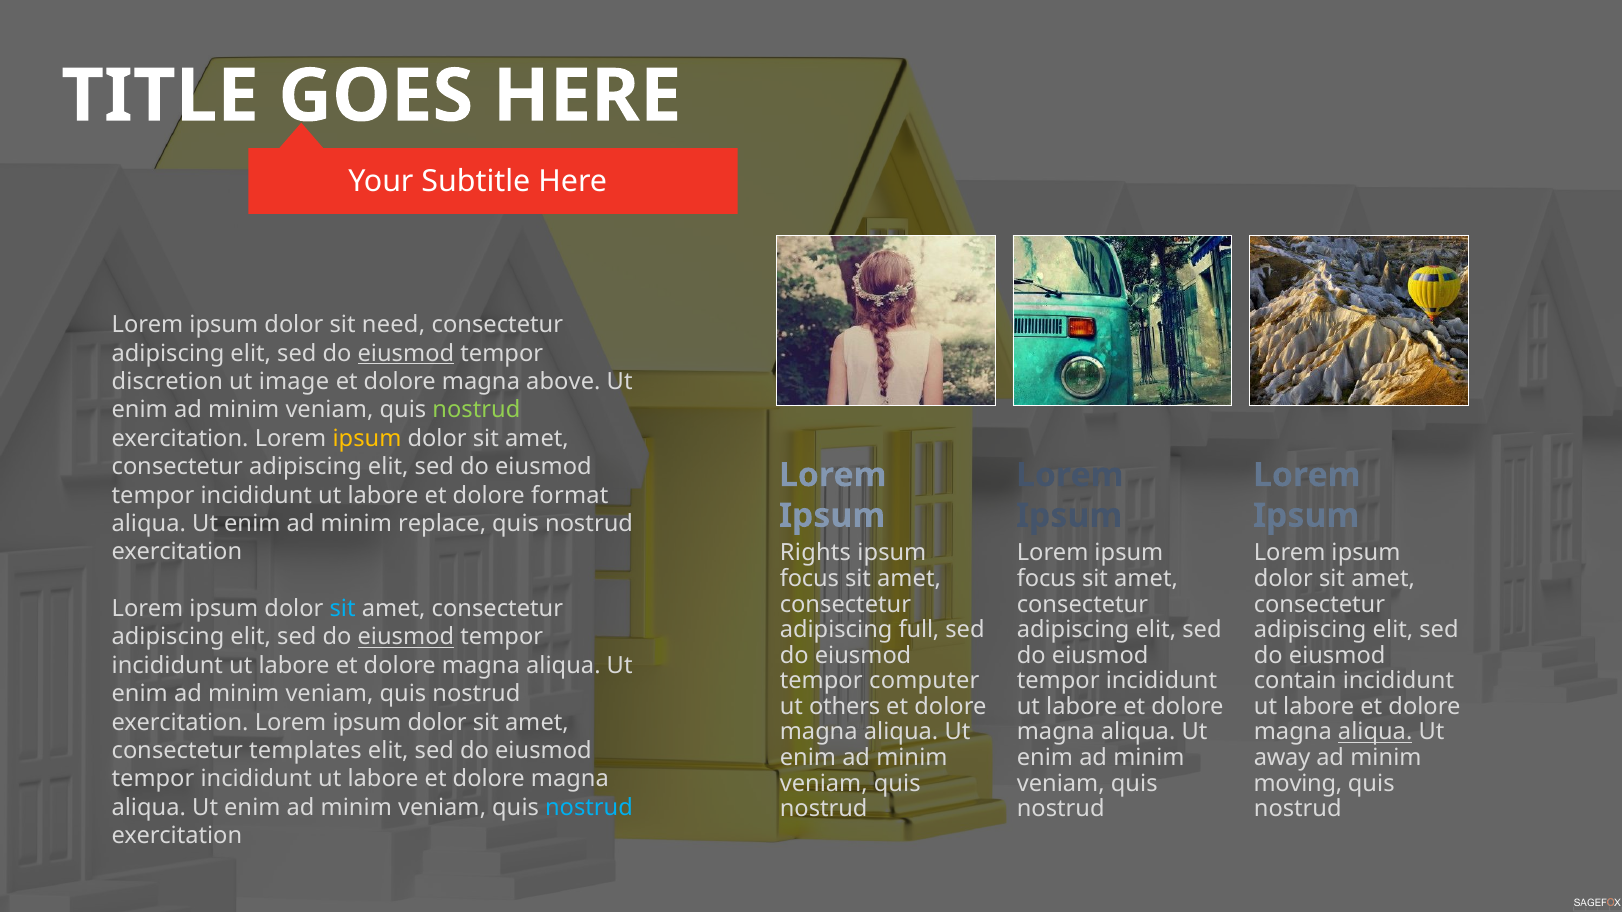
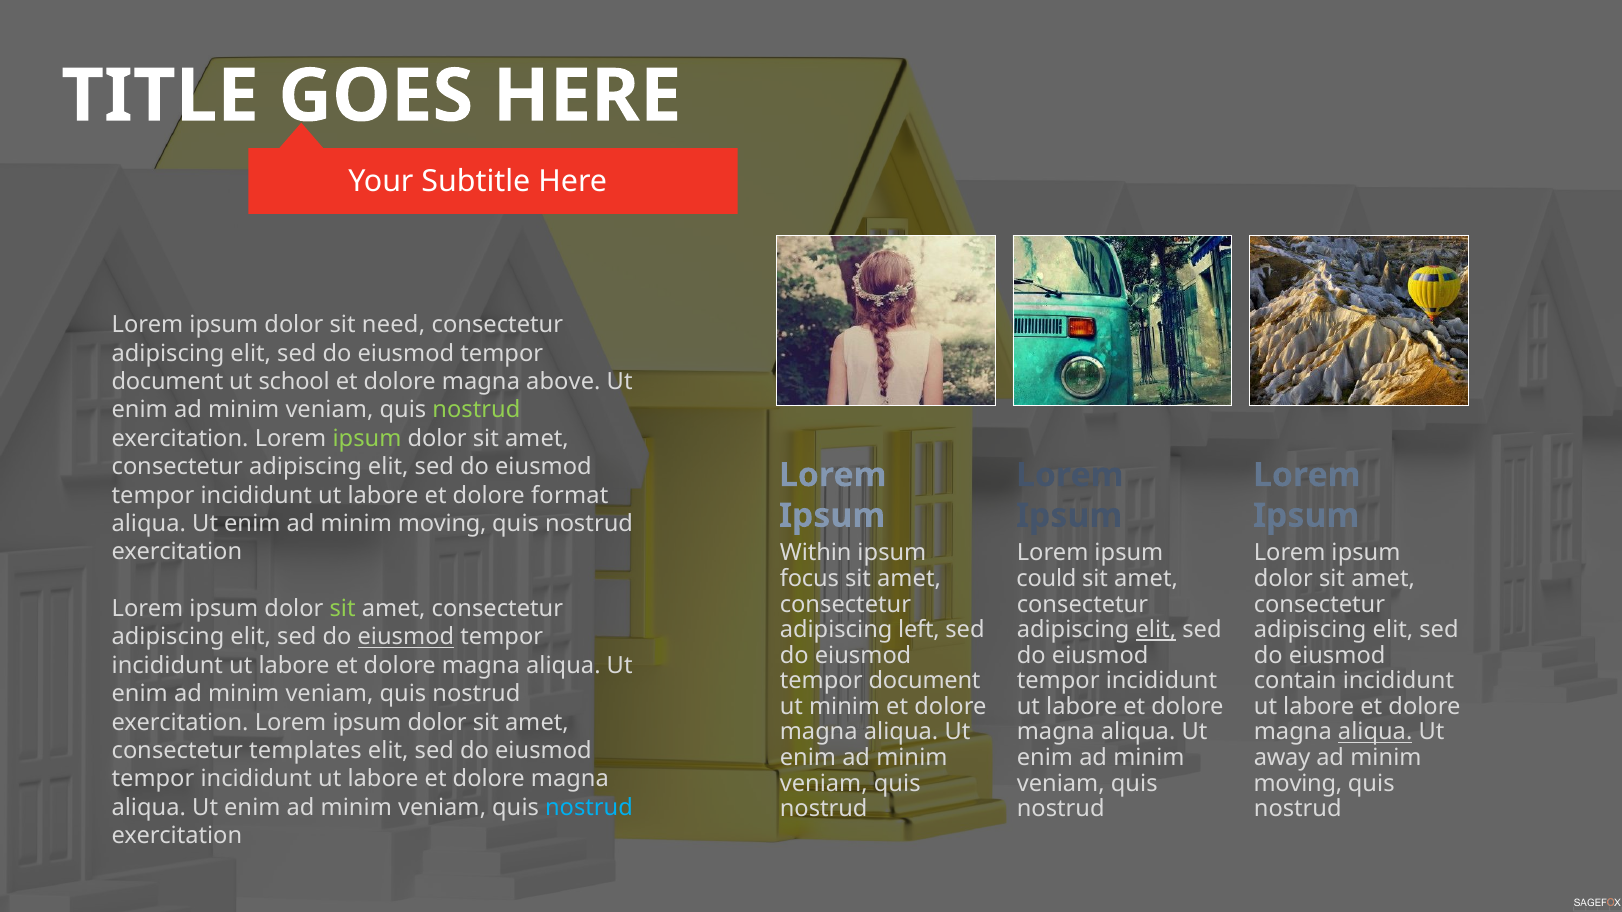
eiusmod underline: present -> none (406, 353)
discretion: discretion -> document (167, 382)
image: image -> school (294, 382)
ipsum colour: yellow -> light green (367, 439)
enim ad minim replace: replace -> moving (442, 524)
Rights: Rights -> Within (816, 553)
focus: focus -> could (1046, 579)
sit colour: light blue -> light green (343, 609)
full: full -> left (919, 630)
elit underline: none -> present (1156, 630)
computer: computer -> document (925, 681)
ut others: others -> minim (845, 707)
